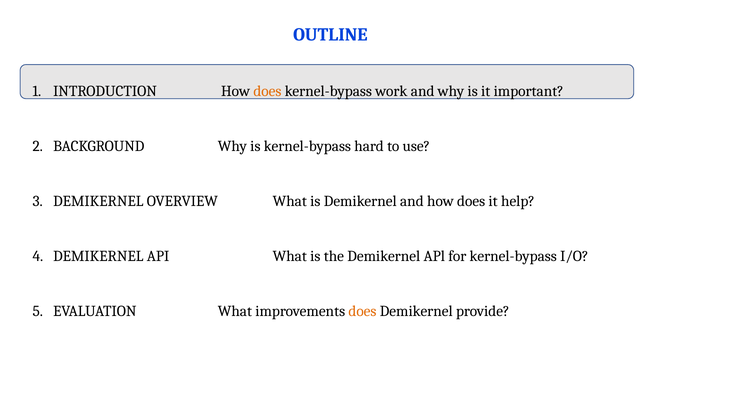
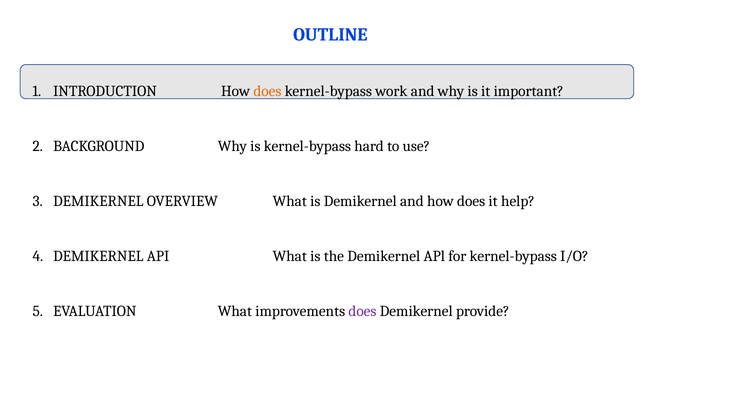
does colour: orange -> purple (362, 311)
